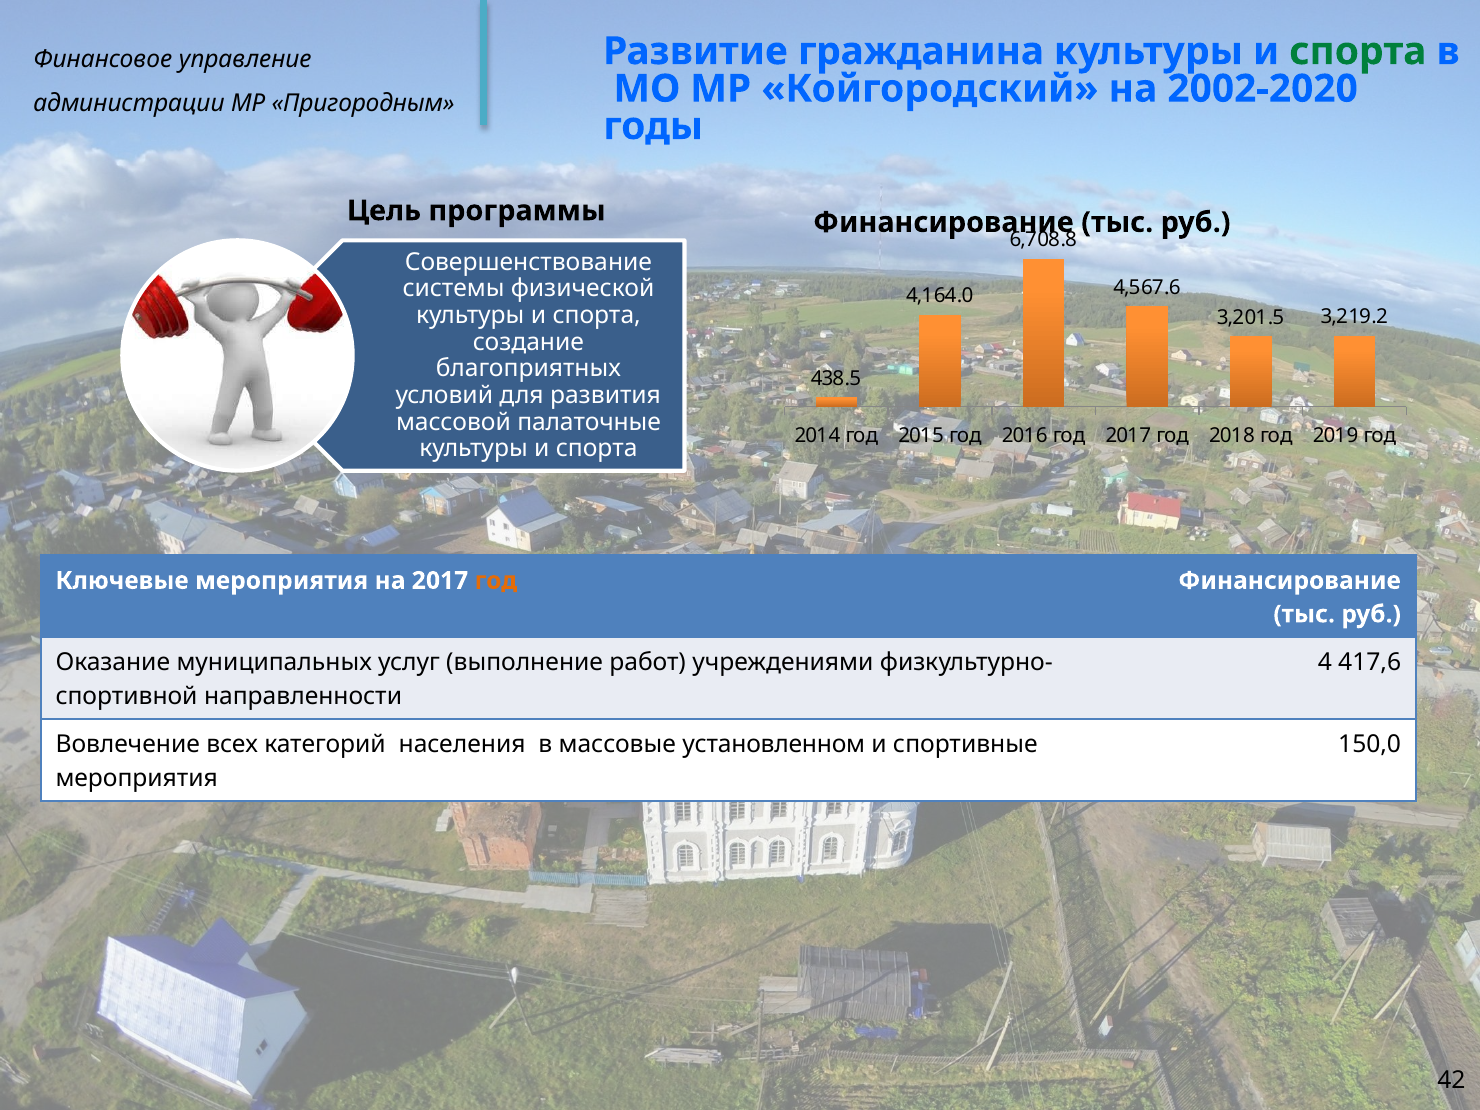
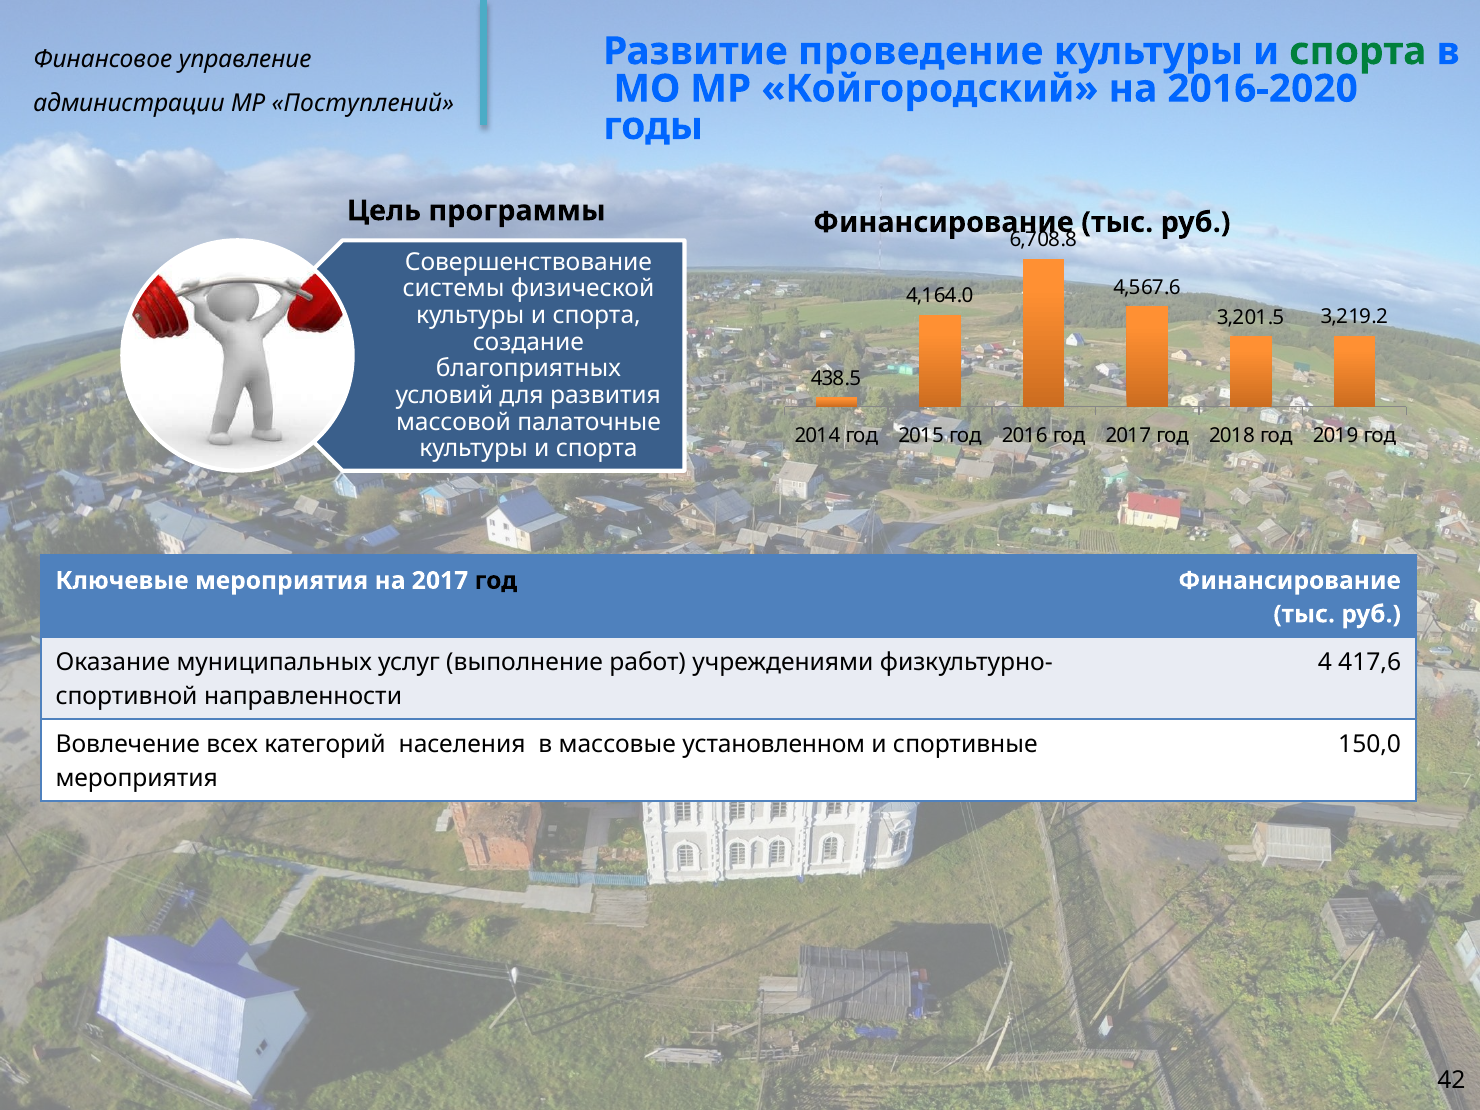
гражданина: гражданина -> проведение (921, 51)
2002-2020: 2002-2020 -> 2016-2020 (1263, 89)
Пригородным: Пригородным -> Поступлений (363, 104)
год colour: orange -> black (496, 581)
